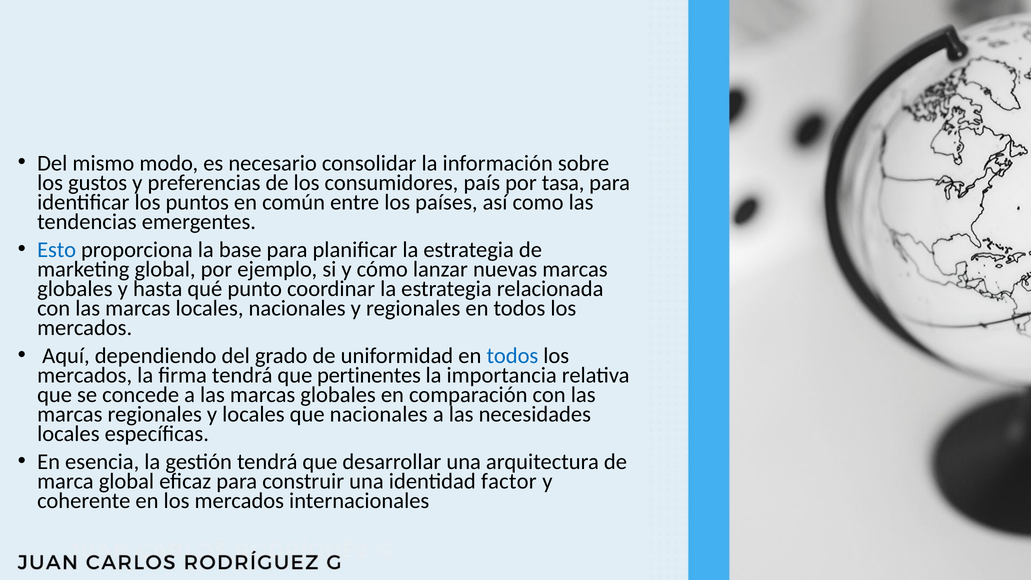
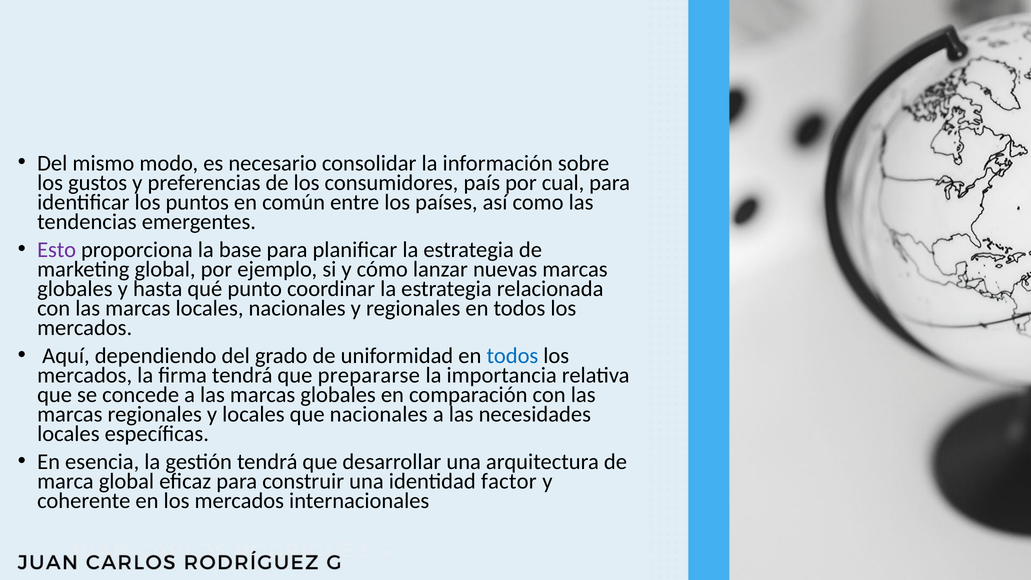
tasa: tasa -> cual (563, 183)
Esto colour: blue -> purple (57, 250)
pertinentes: pertinentes -> prepararse (369, 375)
